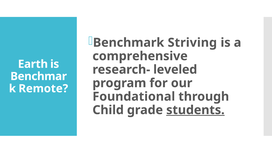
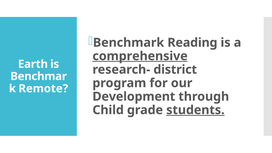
Striving: Striving -> Reading (192, 43)
comprehensive underline: none -> present (140, 56)
leveled: leveled -> district (175, 70)
Foundational: Foundational -> Development (134, 97)
